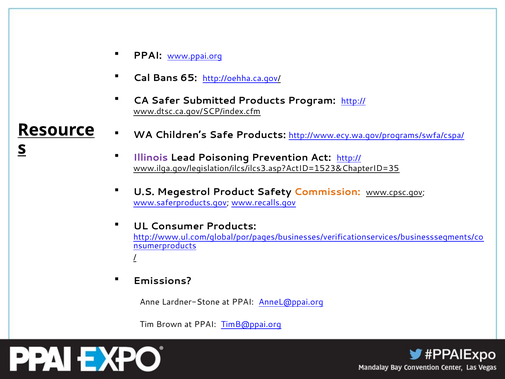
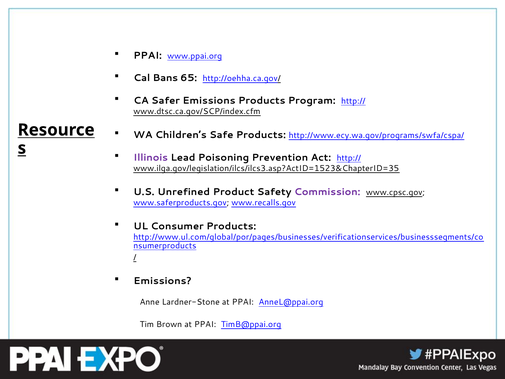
Safer Submitted: Submitted -> Emissions (209, 100)
Megestrol: Megestrol -> Unrefined (184, 192)
Commission colour: orange -> purple (327, 192)
